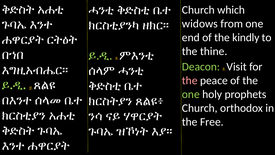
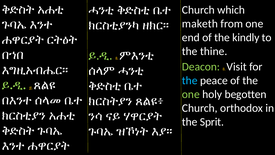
widows: widows -> maketh (200, 24)
the colour: pink -> light blue (190, 80)
prophets: prophets -> begotten (246, 94)
Free: Free -> Sprit (212, 122)
